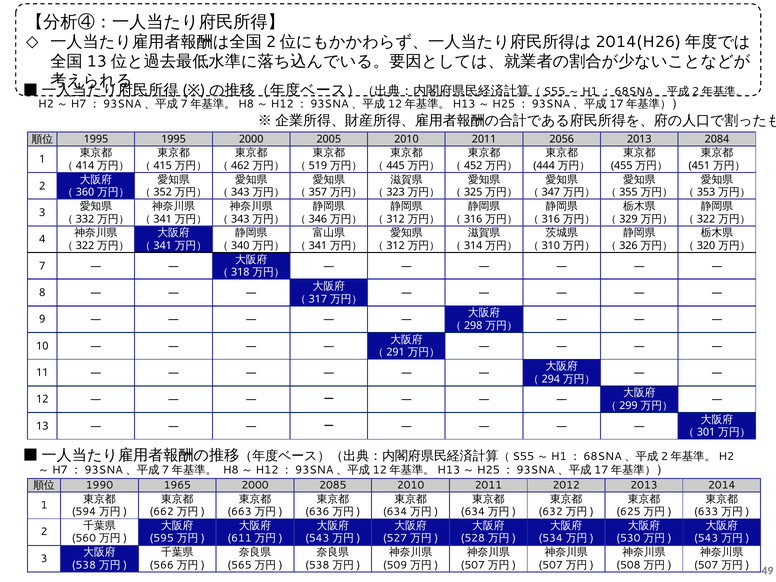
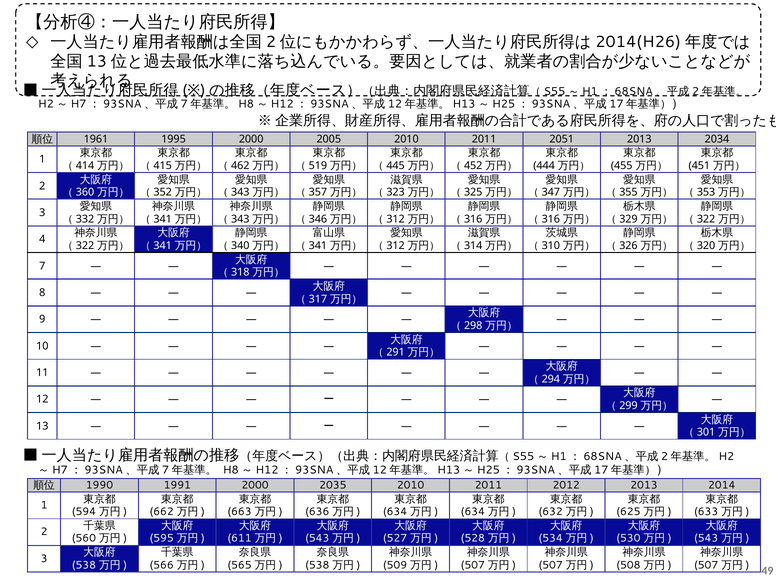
1995: 1995 -> 1961 (96, 139)
2056: 2056 -> 2051 (562, 139)
2084: 2084 -> 2034 (717, 139)
1965: 1965 -> 1991 (177, 485)
2085: 2085 -> 2035 (333, 485)
